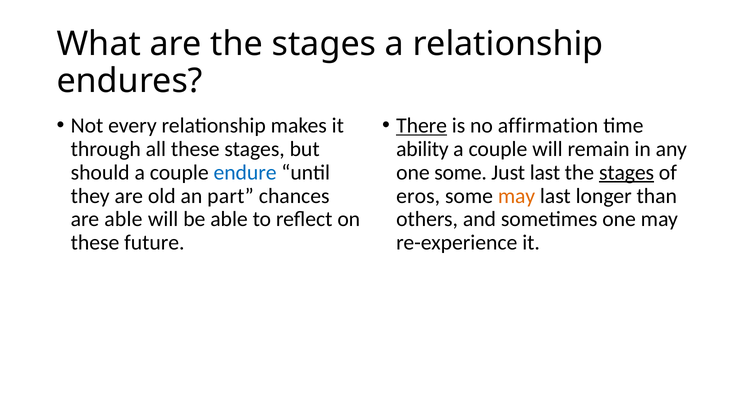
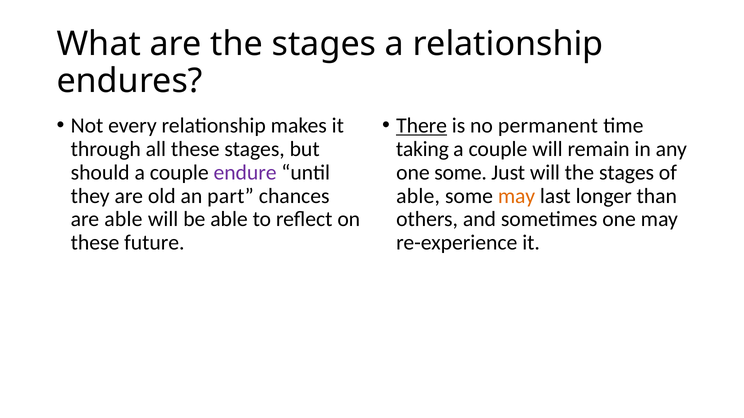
affirmation: affirmation -> permanent (548, 126)
ability: ability -> taking (422, 149)
endure colour: blue -> purple (245, 173)
Just last: last -> will (545, 173)
stages underline: present -> none (627, 173)
eros: eros -> able (418, 196)
